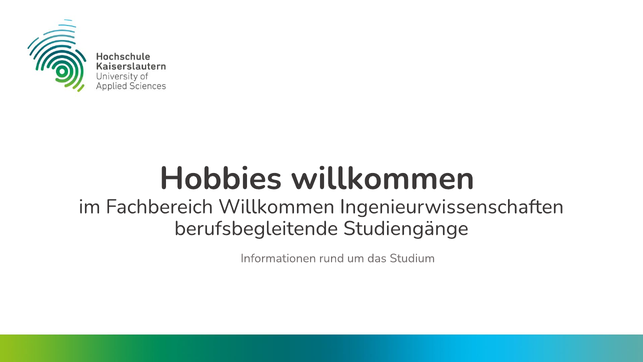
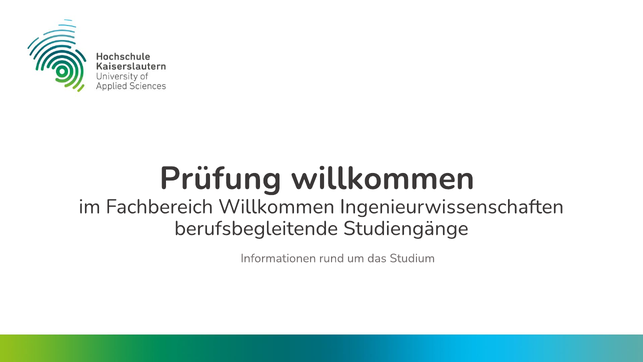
Hobbies: Hobbies -> Prüfung (220, 178)
